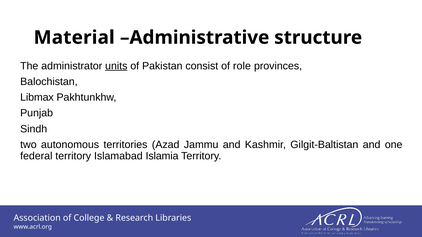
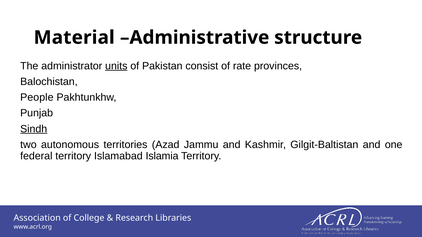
role: role -> rate (242, 66)
Libmax: Libmax -> People (37, 98)
Sindh underline: none -> present (34, 129)
